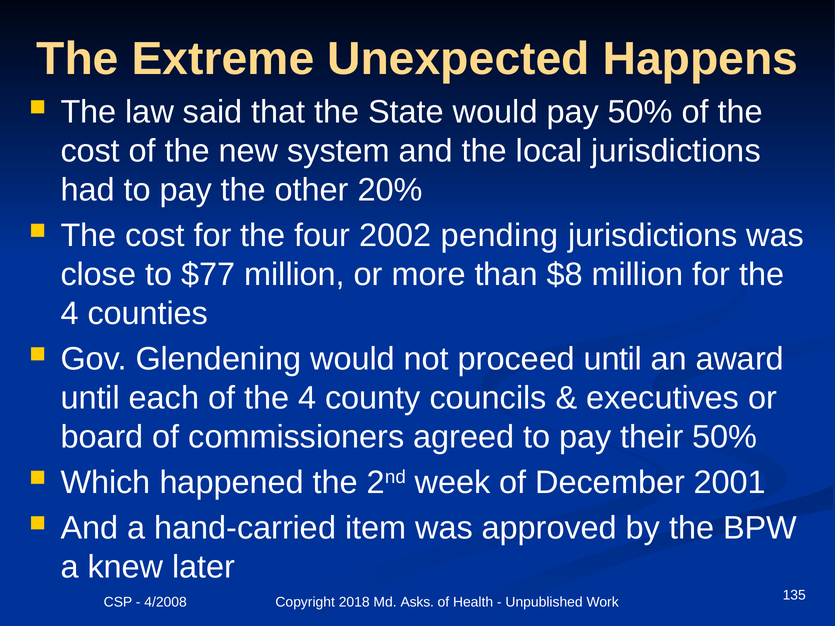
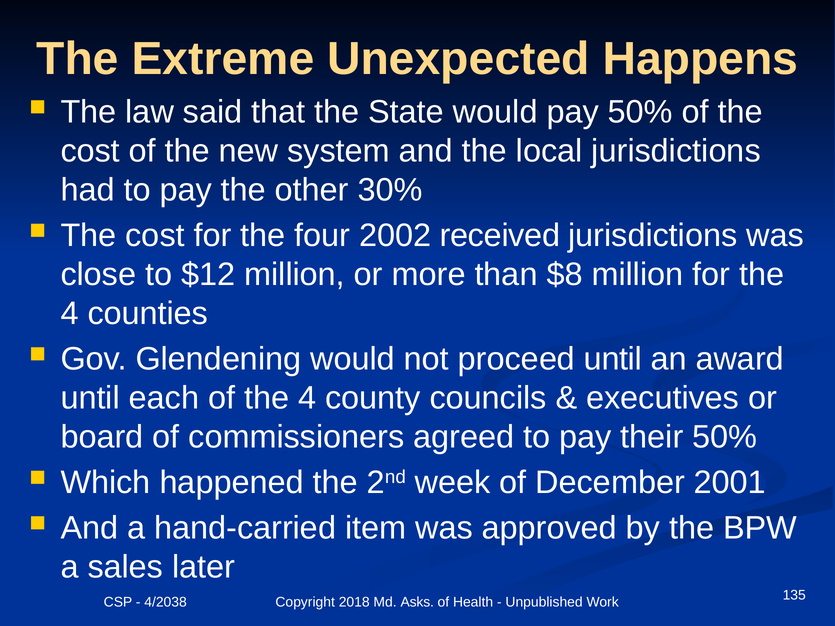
20%: 20% -> 30% (390, 190)
pending: pending -> received (500, 236)
$77: $77 -> $12 (208, 275)
knew: knew -> sales (125, 567)
4/2008: 4/2008 -> 4/2038 (166, 602)
